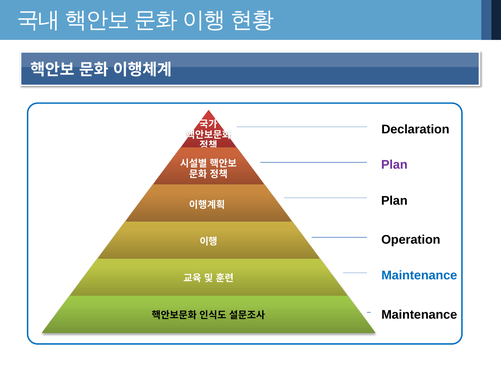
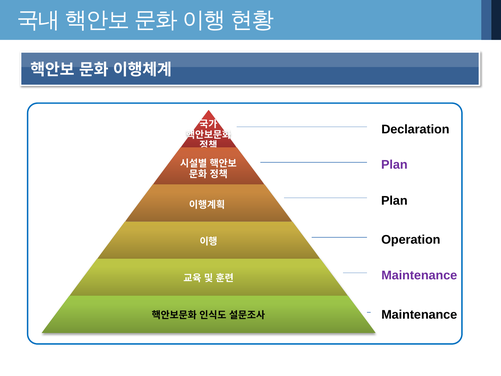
Maintenance colour: blue -> purple (419, 275)
